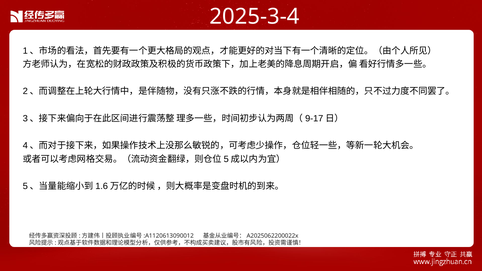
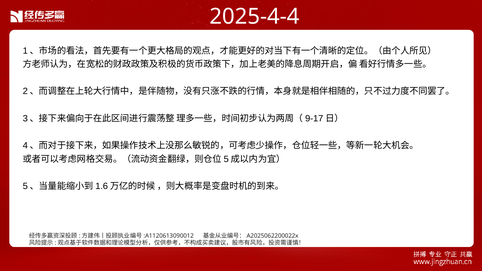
2025-3-4: 2025-3-4 -> 2025-4-4 (255, 17)
